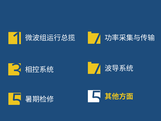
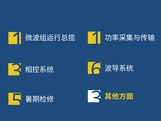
7: 7 -> 1 (96, 39)
7: 7 -> 6 (96, 70)
5: 5 -> 3 (97, 98)
